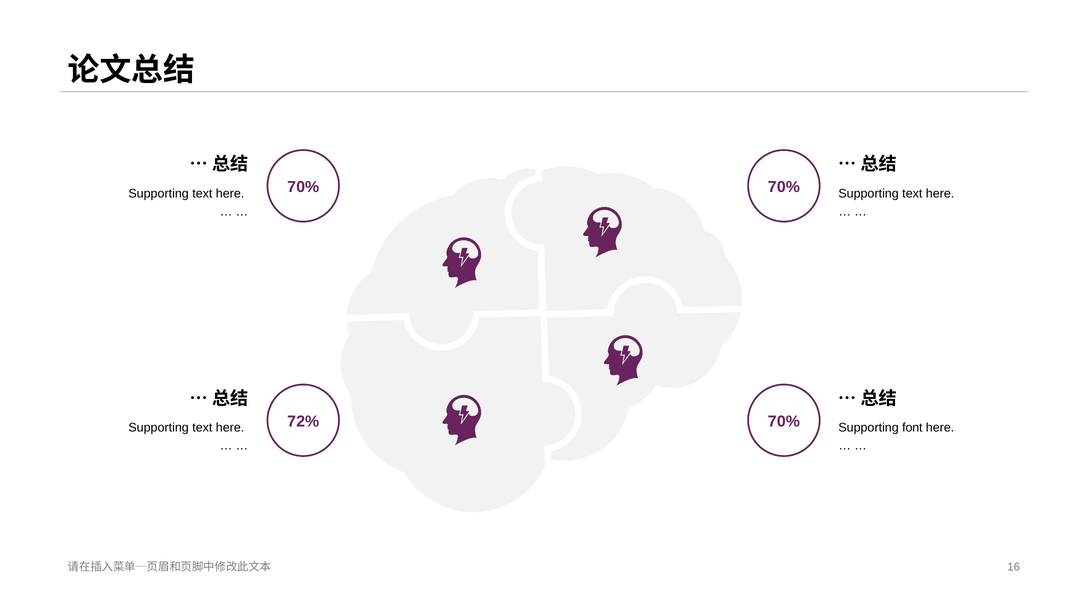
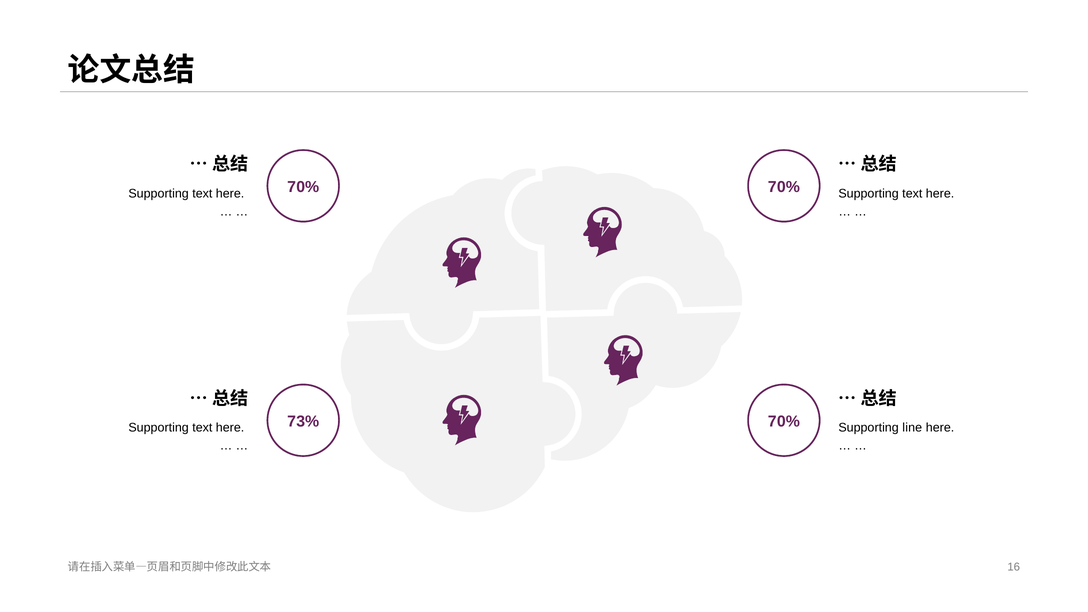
2%: 2% -> 3% (308, 421)
font: font -> line (912, 428)
